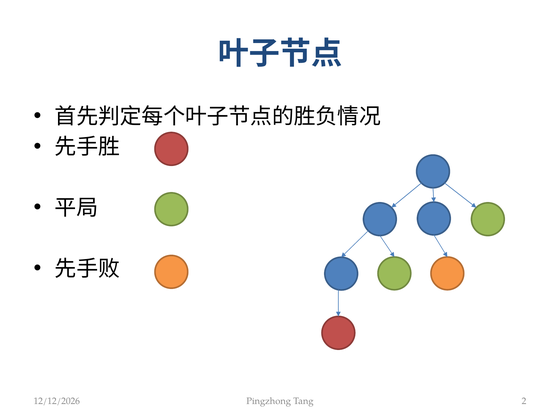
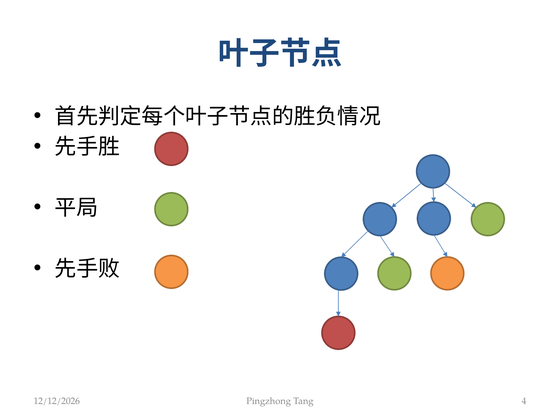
2: 2 -> 4 (524, 401)
